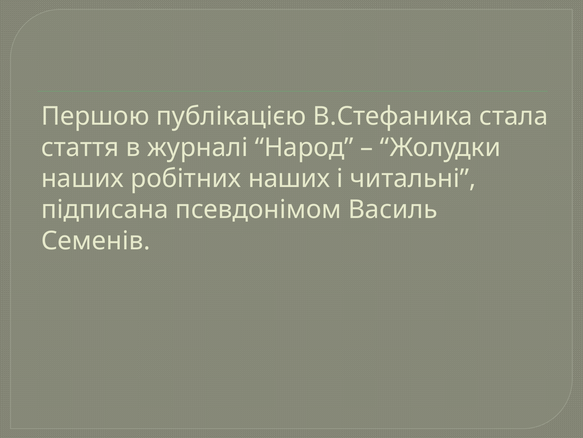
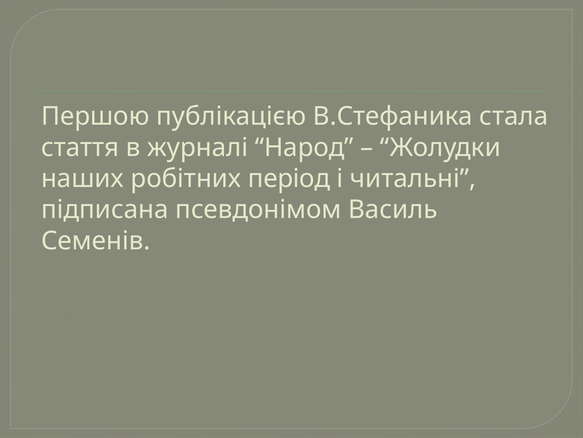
робітних наших: наших -> період (289, 178)
